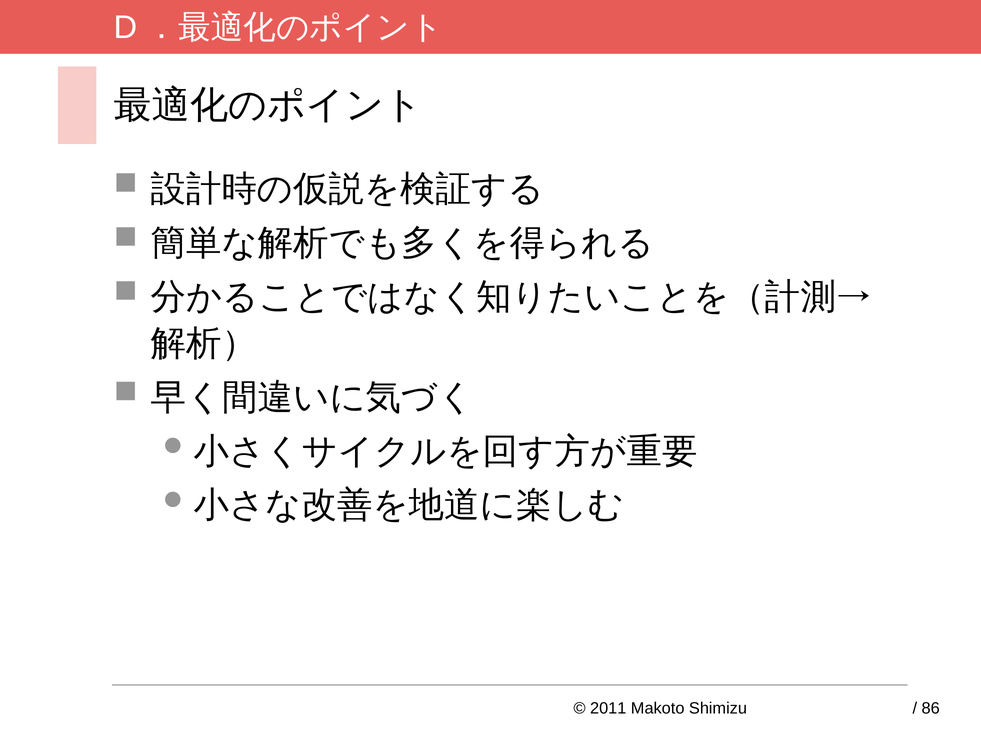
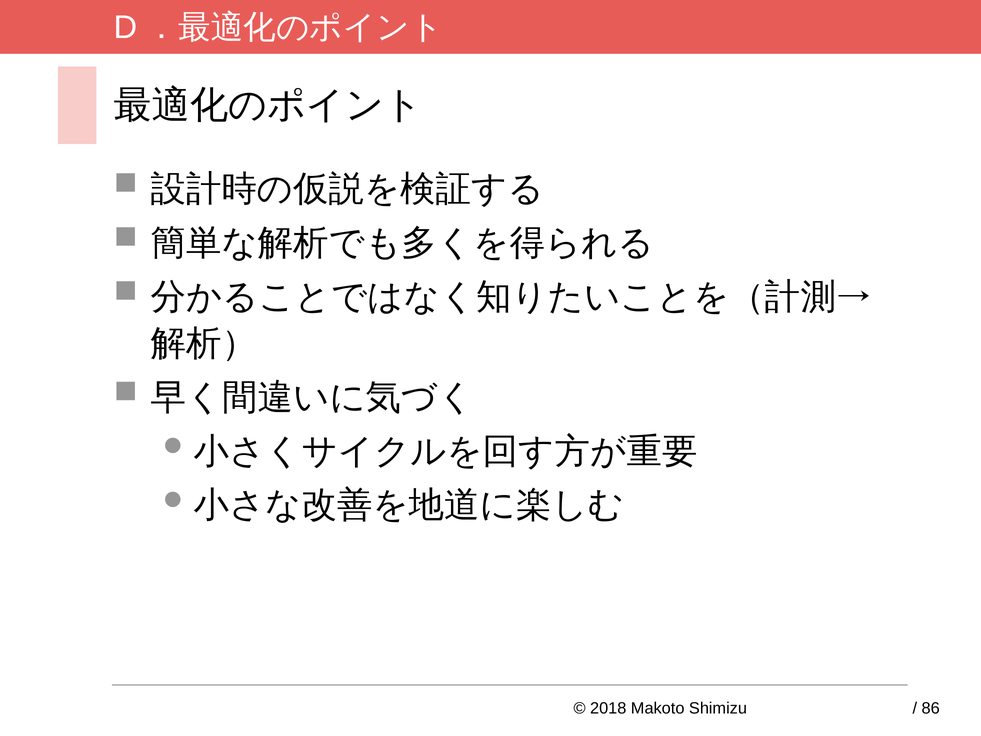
2011: 2011 -> 2018 (608, 708)
